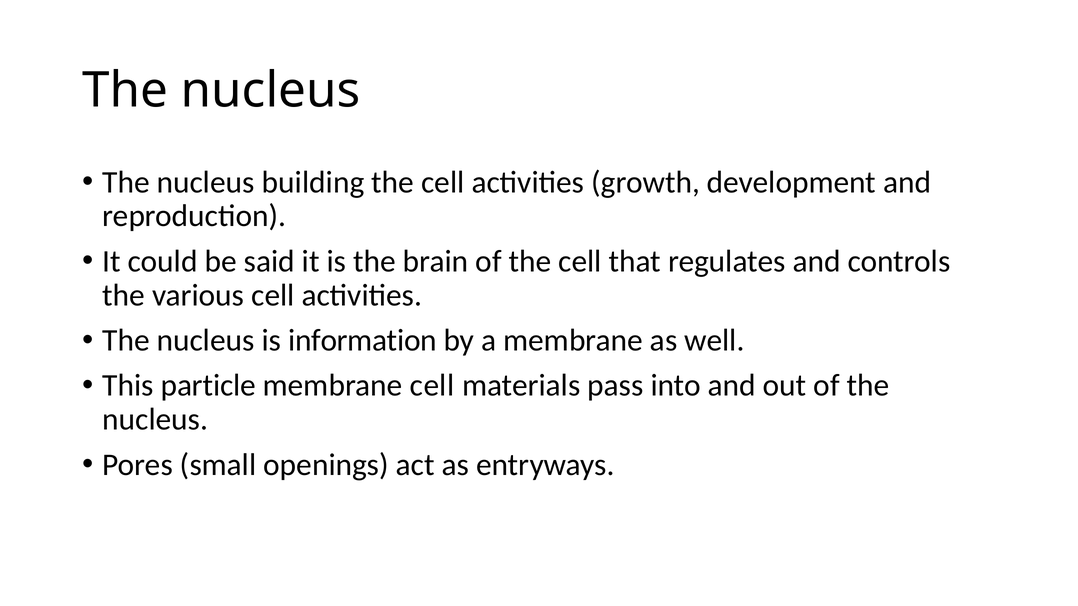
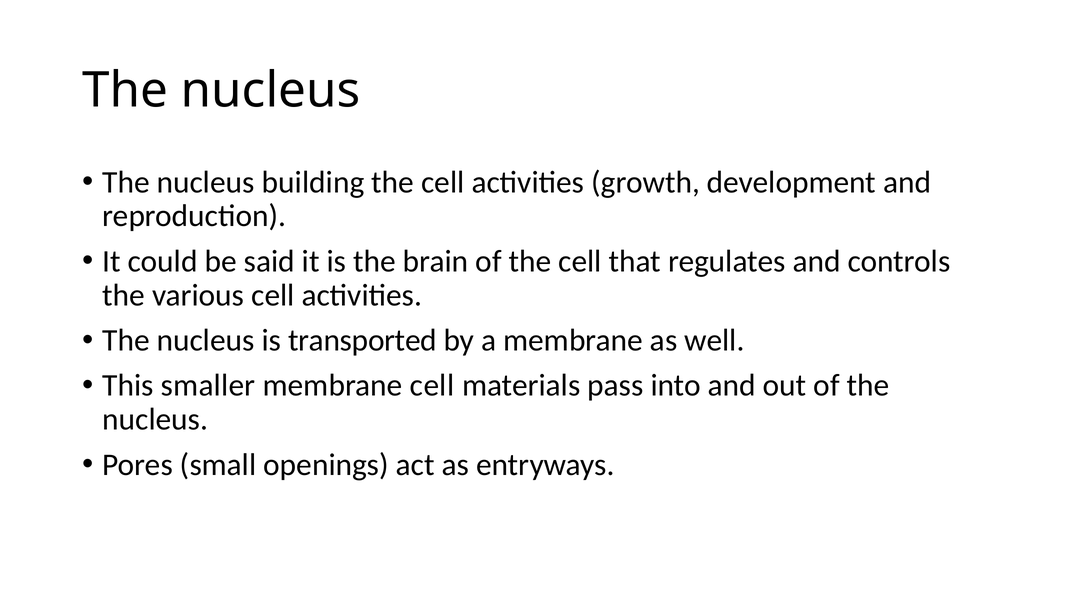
information: information -> transported (363, 341)
particle: particle -> smaller (208, 386)
